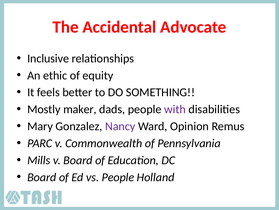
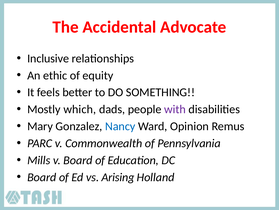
maker: maker -> which (80, 109)
Nancy colour: purple -> blue (120, 126)
vs People: People -> Arising (118, 177)
